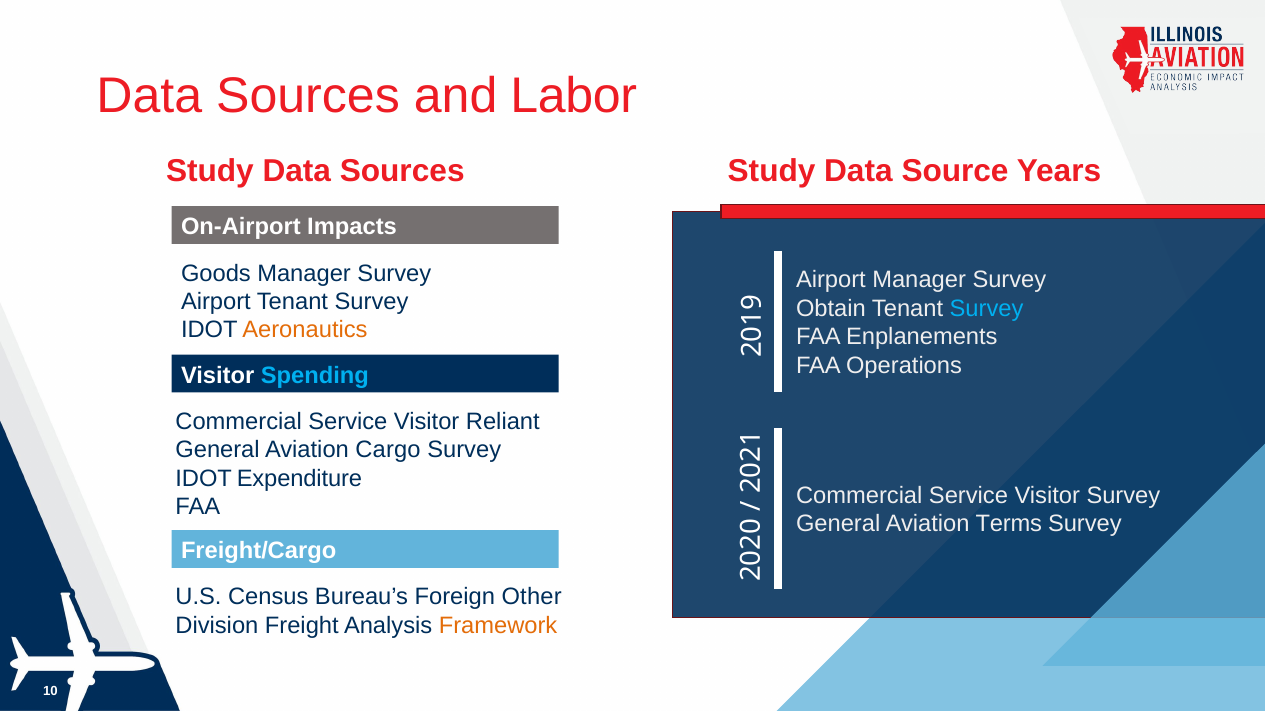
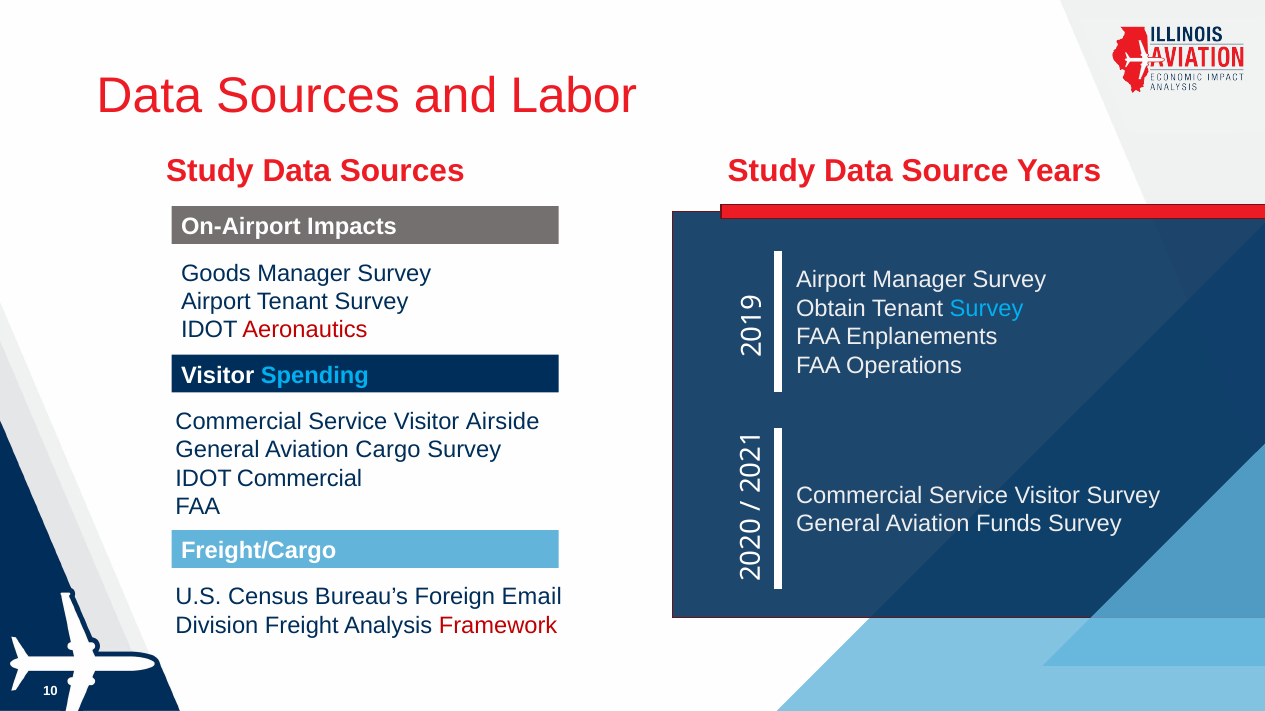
Aeronautics colour: orange -> red (305, 330)
Reliant: Reliant -> Airside (503, 422)
IDOT Expenditure: Expenditure -> Commercial (299, 479)
Terms: Terms -> Funds (1009, 525)
Other: Other -> Email (532, 598)
Framework colour: orange -> red (498, 626)
